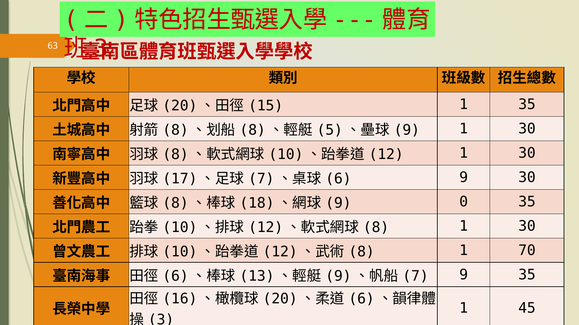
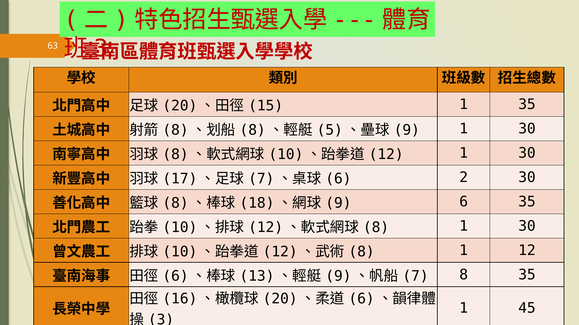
9: 9 -> 2 (464, 178)
0: 0 -> 6 (464, 202)
1 70: 70 -> 12 (527, 251)
9: 9 -> 8 (464, 275)
